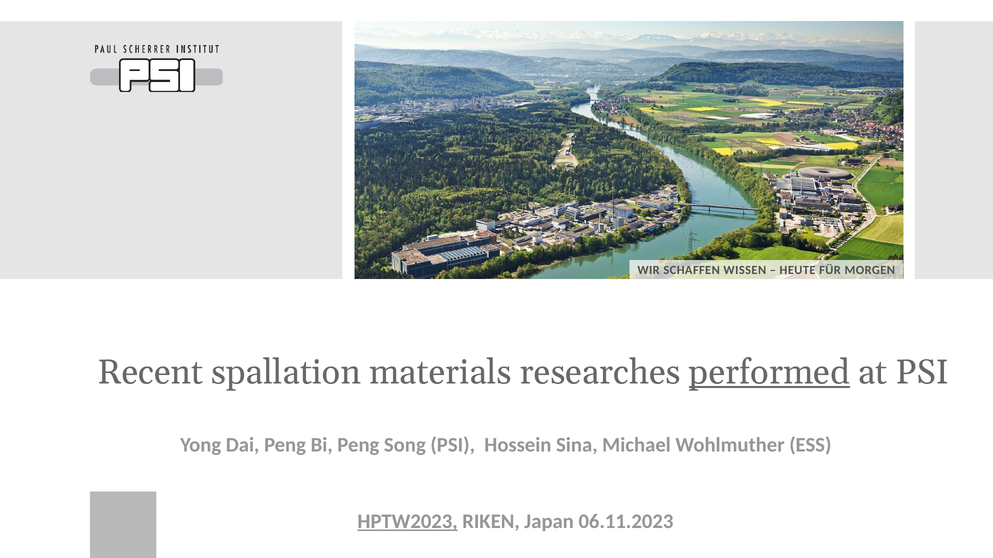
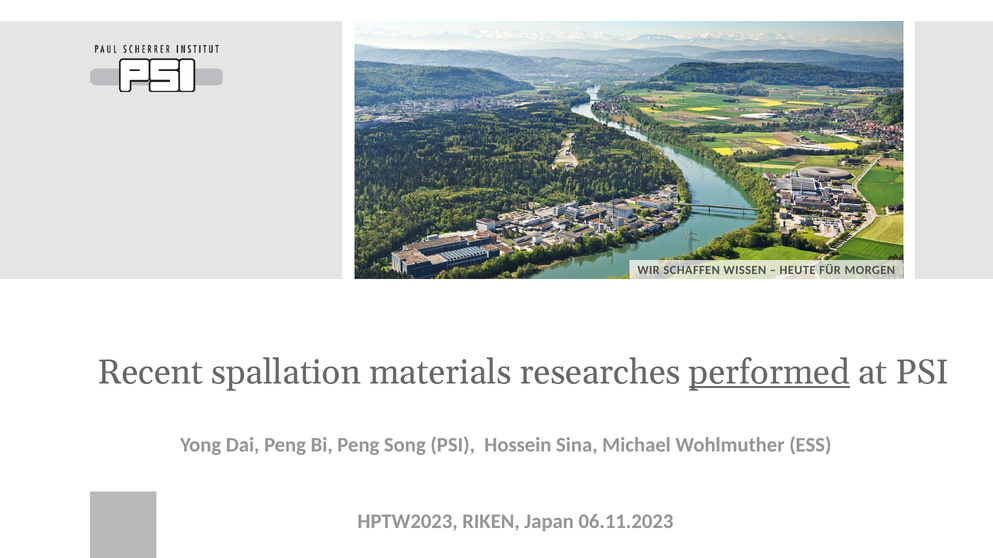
HPTW2023 underline: present -> none (408, 522)
